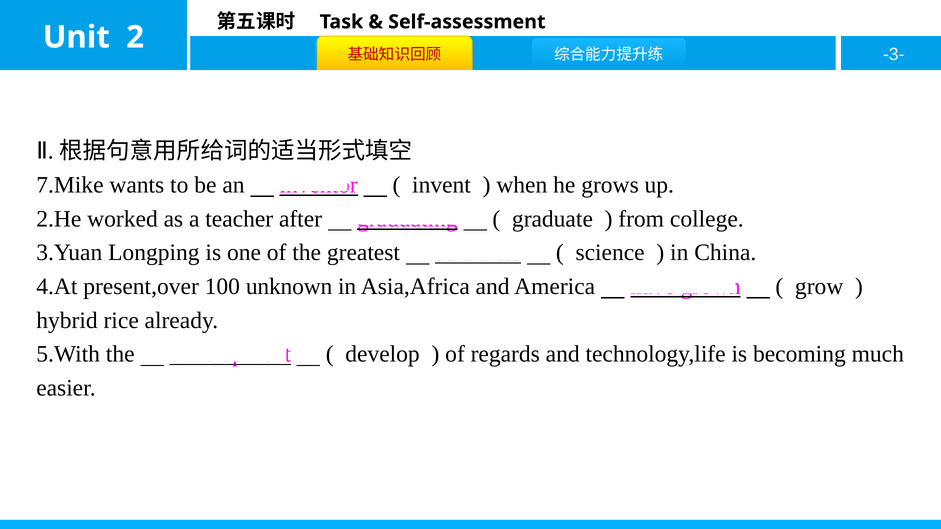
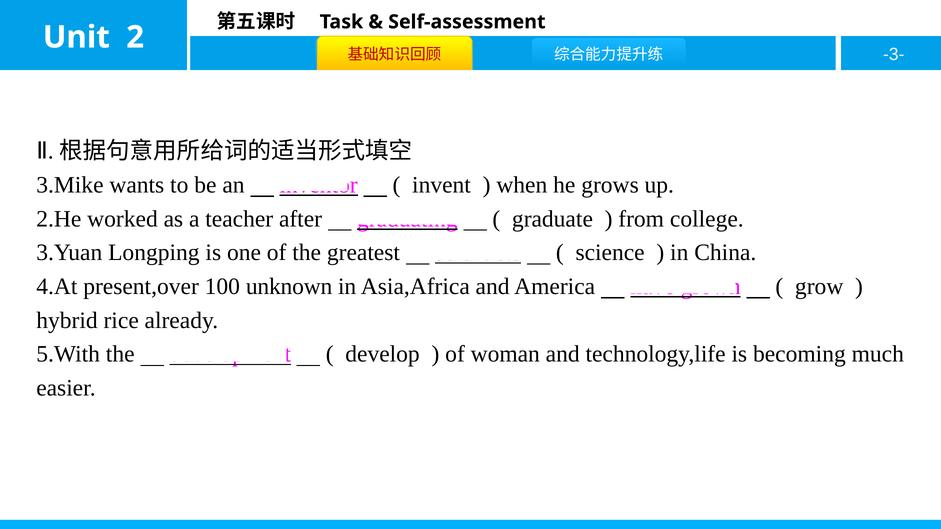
7.Mike: 7.Mike -> 3.Mike (70, 185)
regards: regards -> woman (505, 354)
